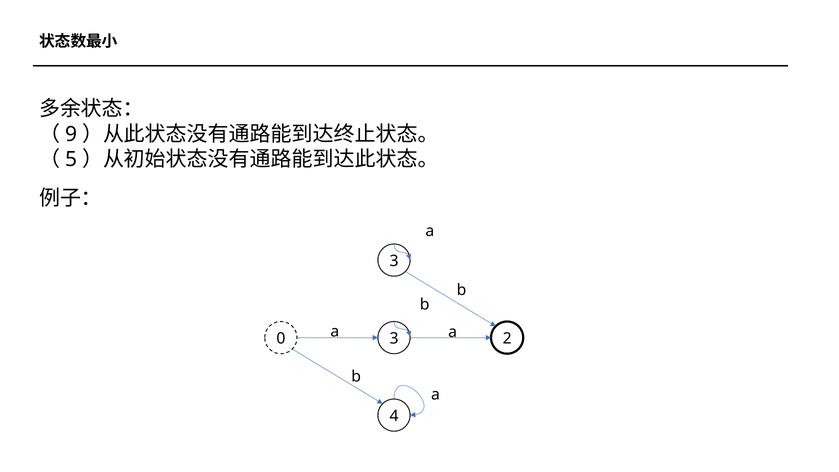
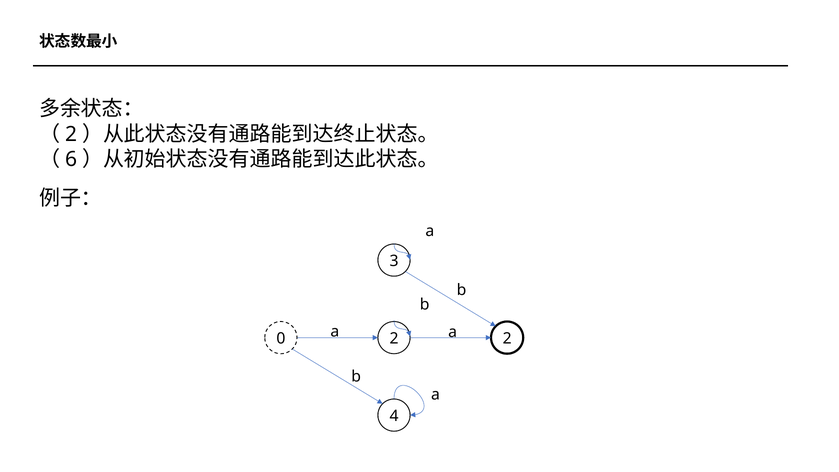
9: 9 -> 2 (71, 134)
5: 5 -> 6 (71, 159)
0 3: 3 -> 2 (394, 339)
